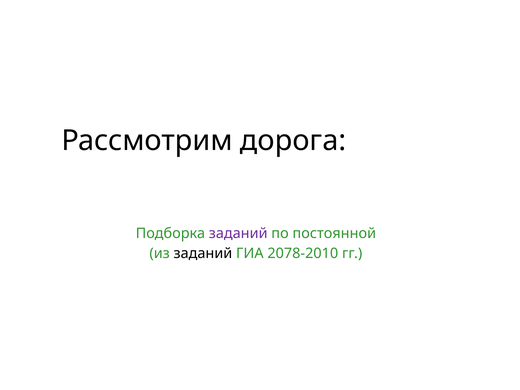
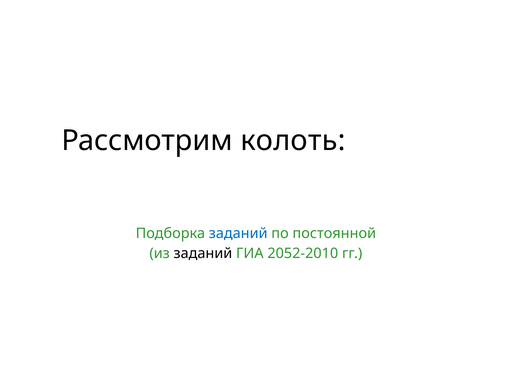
дорога: дорога -> колоть (293, 141)
заданий colour: purple -> blue (238, 233)
2078-2010: 2078-2010 -> 2052-2010 (303, 254)
